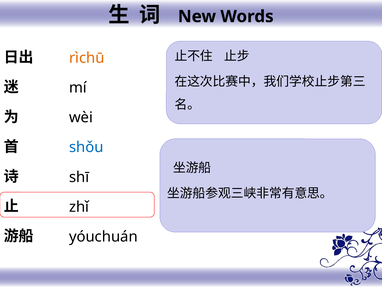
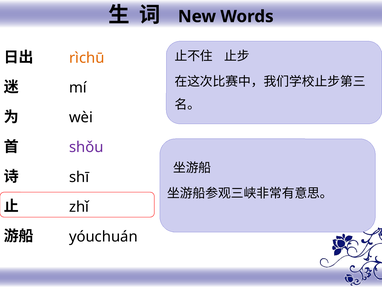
shǒu colour: blue -> purple (86, 147)
